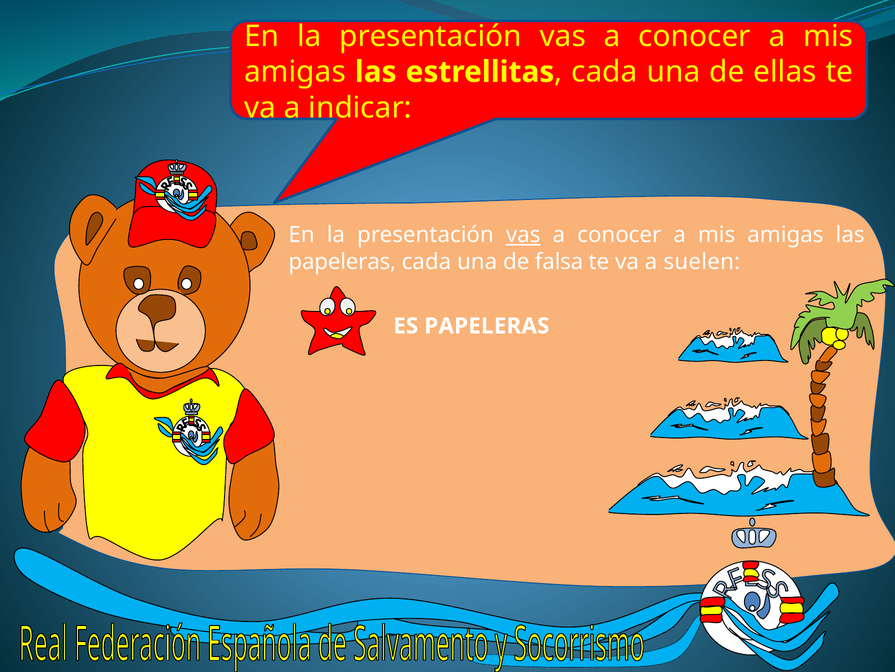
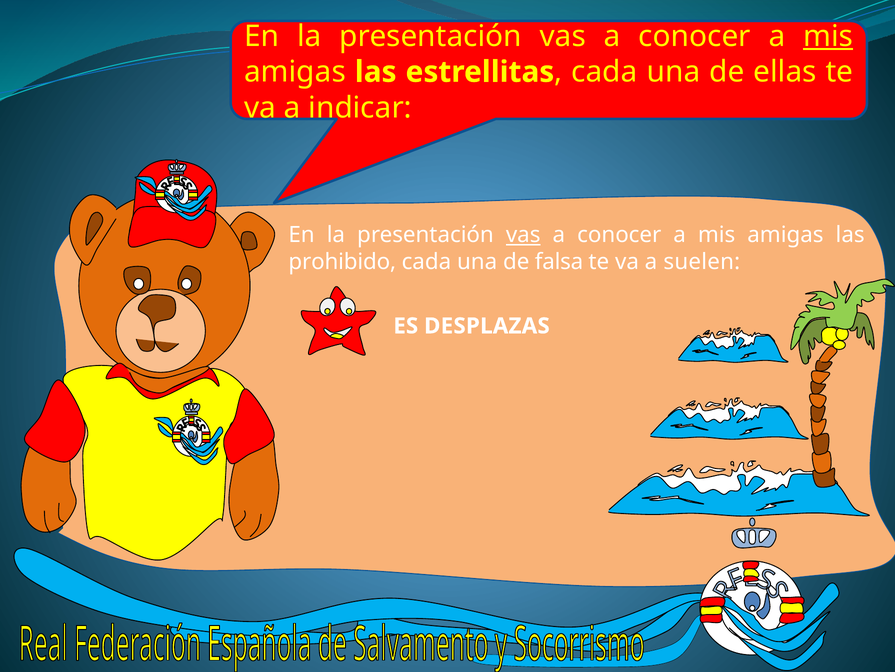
mis underline: none -> present (828, 36)
papeleras: papeleras -> prohibido (342, 262)
ES PAPELERAS: PAPELERAS -> DESPLAZAS (487, 326)
